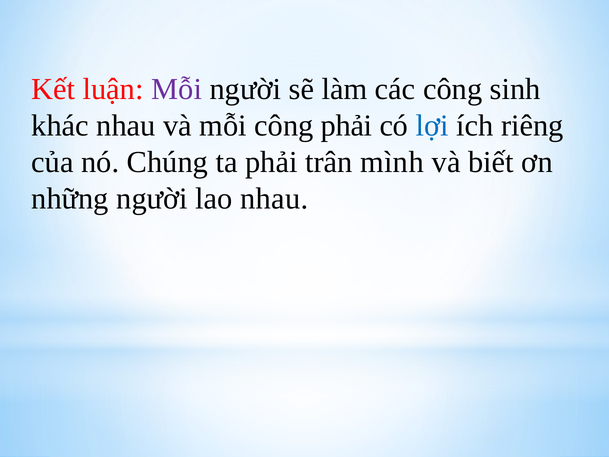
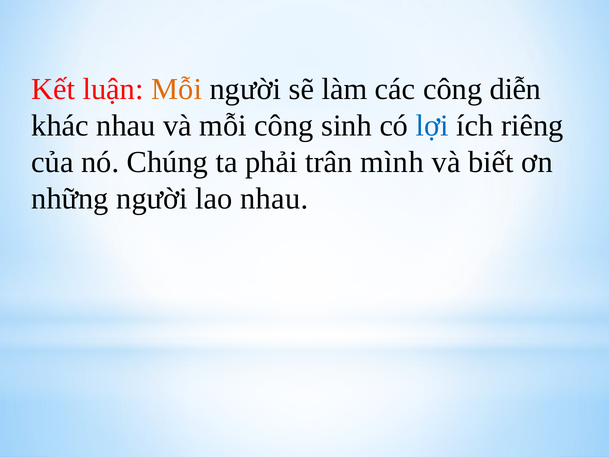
Mỗi colour: purple -> orange (177, 89)
sinh: sinh -> diễn (515, 89)
công phải: phải -> sinh (347, 125)
